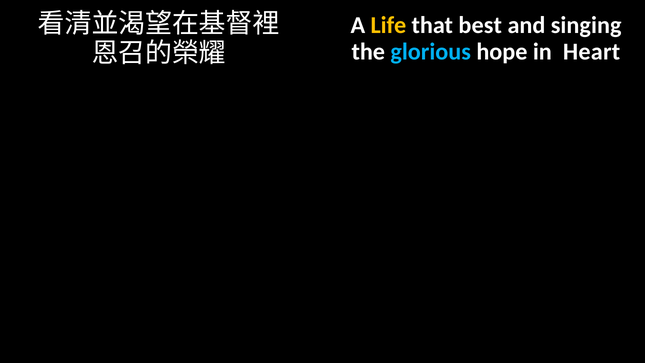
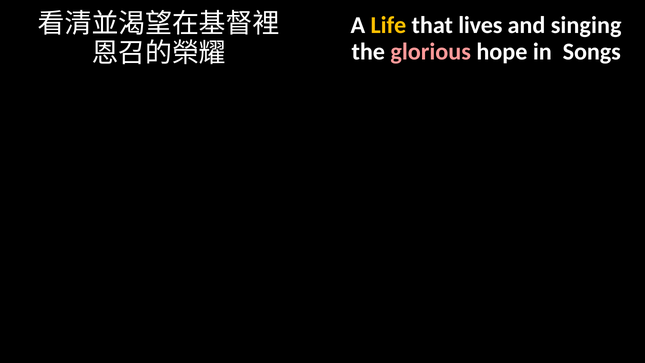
best: best -> lives (480, 25)
glorious colour: light blue -> pink (431, 52)
Heart: Heart -> Songs (592, 52)
